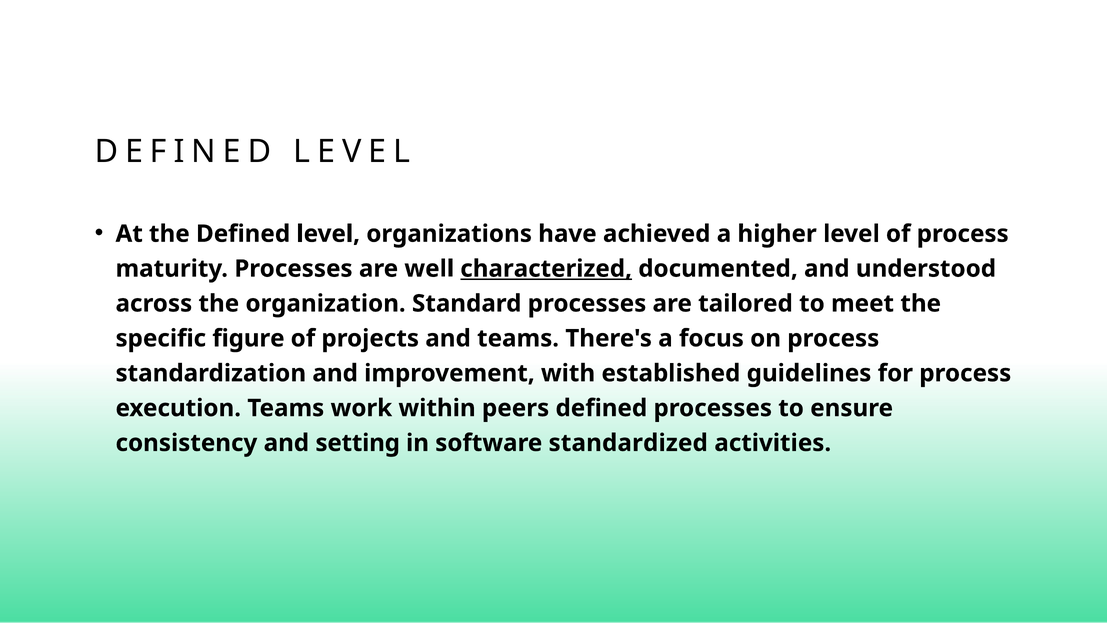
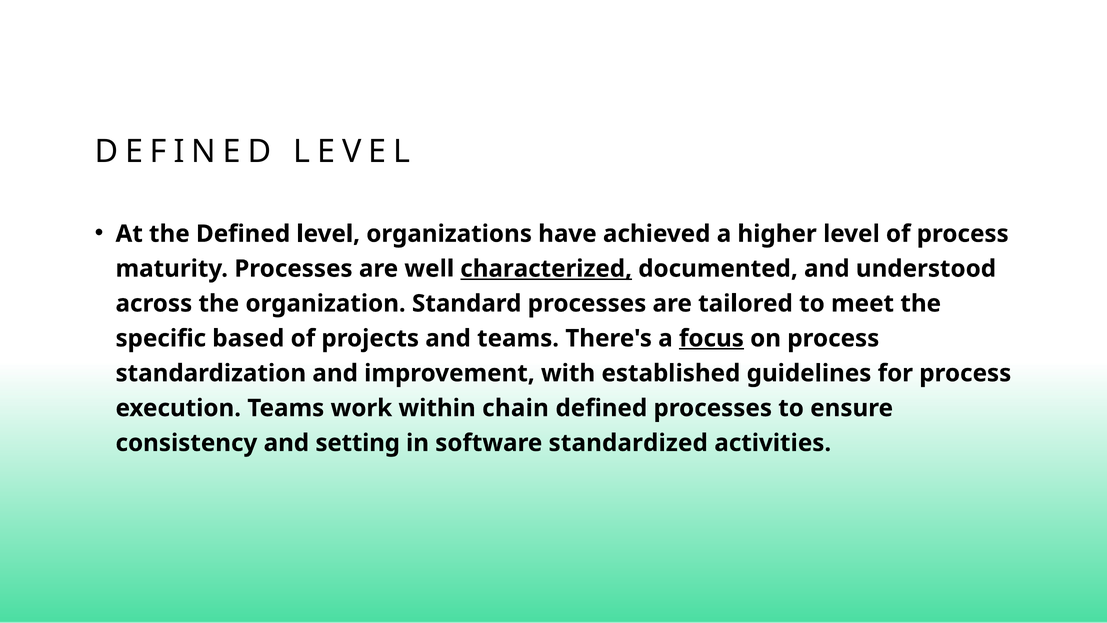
figure: figure -> based (248, 338)
focus underline: none -> present (711, 338)
peers: peers -> chain (515, 408)
